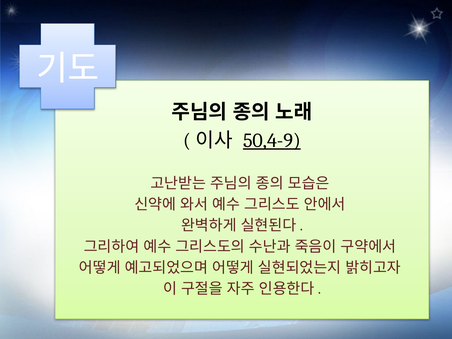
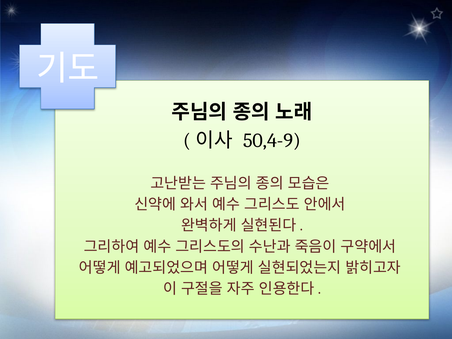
50,4-9 underline: present -> none (272, 140)
